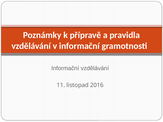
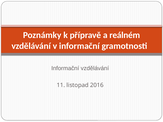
pravidla: pravidla -> reálném (125, 35)
